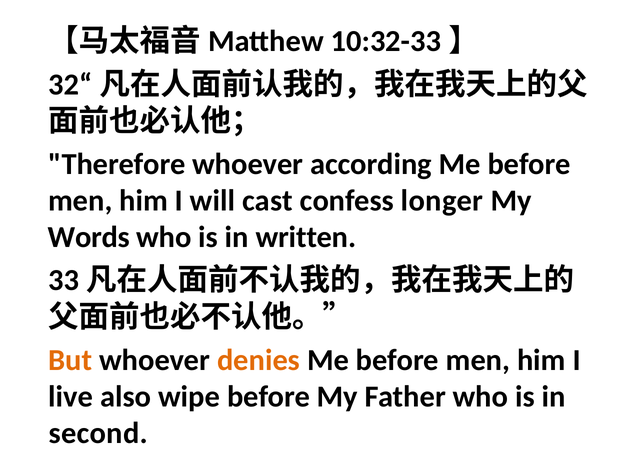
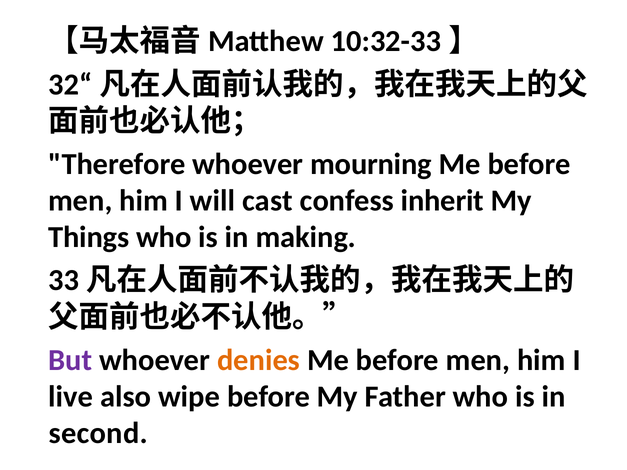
according: according -> mourning (371, 164)
longer: longer -> inherit (442, 201)
Words: Words -> Things (89, 237)
written: written -> making (306, 237)
But colour: orange -> purple (70, 360)
